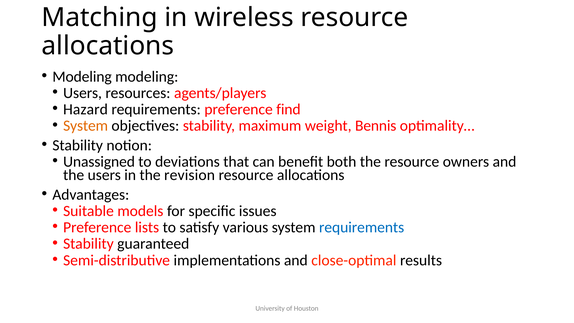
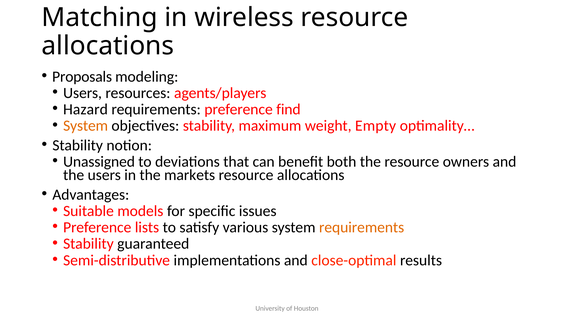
Modeling: Modeling -> Proposals (82, 77)
Bennis: Bennis -> Empty (376, 126)
revision: revision -> markets (190, 175)
requirements colour: blue -> orange (362, 227)
